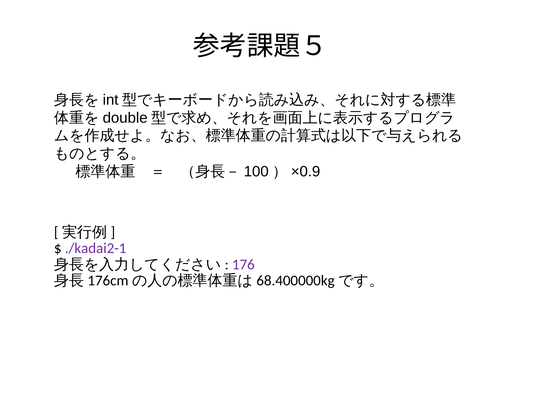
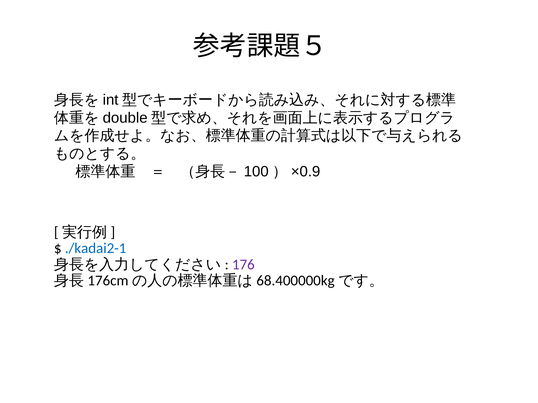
./kadai2-1 colour: purple -> blue (96, 249)
